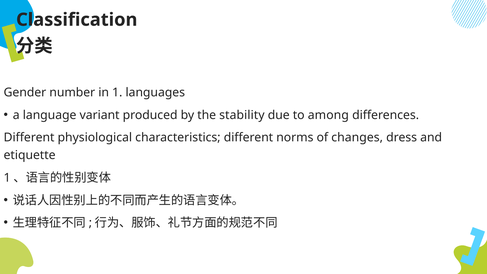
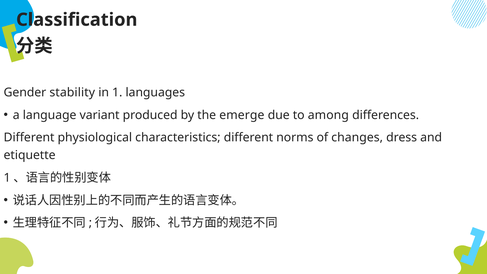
number: number -> stability (72, 92)
stability: stability -> emerge (242, 115)
